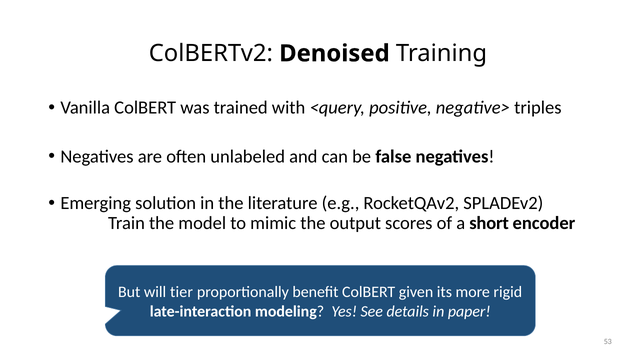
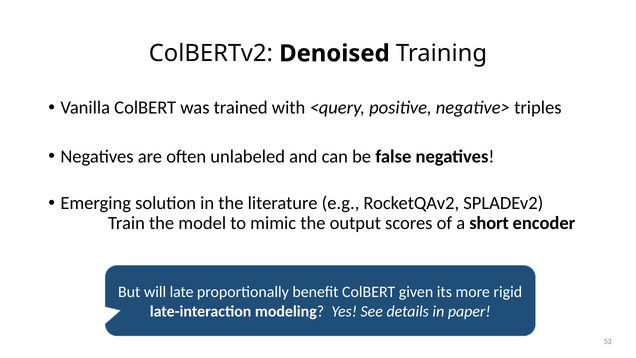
tier: tier -> late (182, 292)
